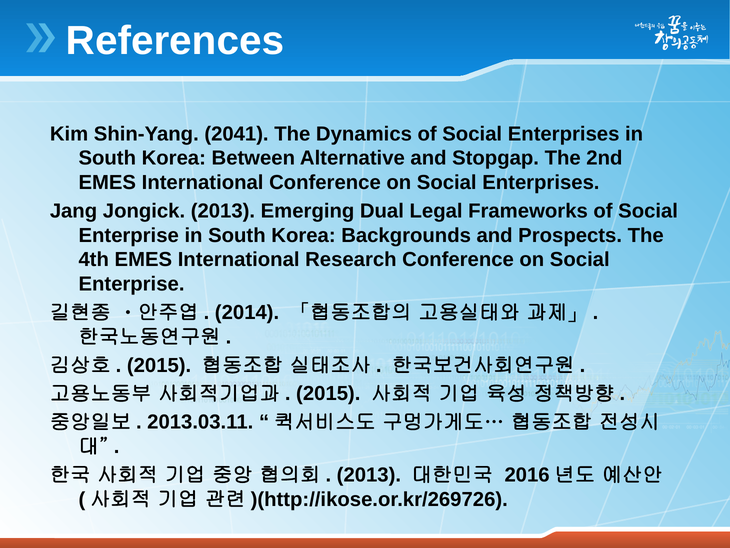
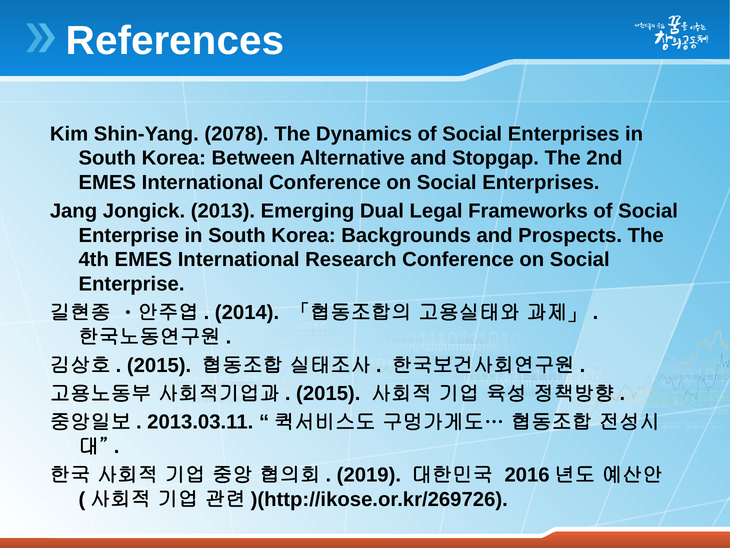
2041: 2041 -> 2078 (237, 134)
2013: 2013 -> 2019 (369, 475)
